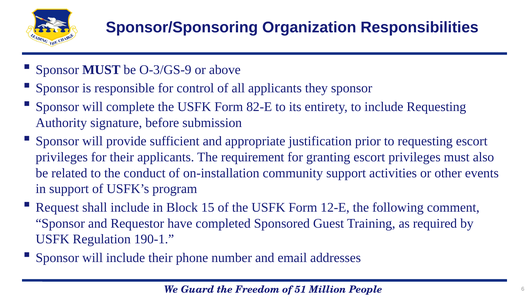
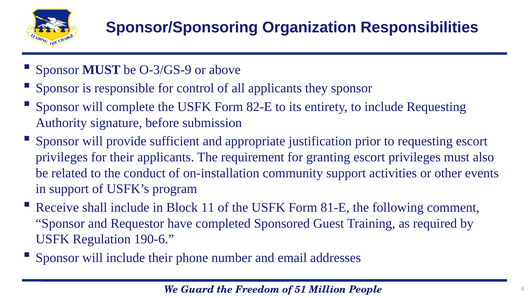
Request: Request -> Receive (57, 207)
15: 15 -> 11 (208, 207)
12-E: 12-E -> 81-E (335, 207)
190-1: 190-1 -> 190-6 (154, 239)
